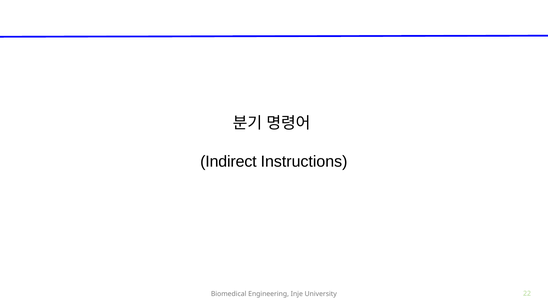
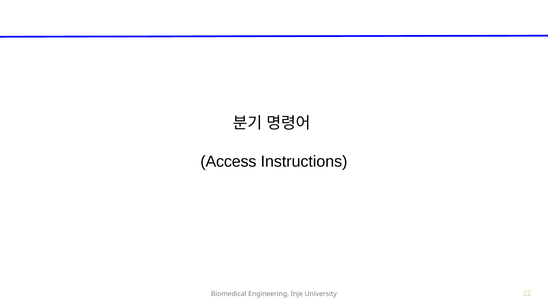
Indirect: Indirect -> Access (228, 162)
